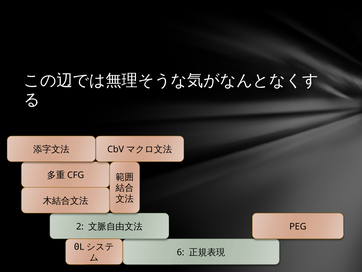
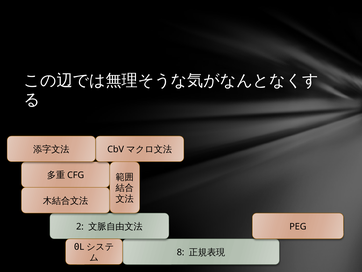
6: 6 -> 8 (181, 252)
